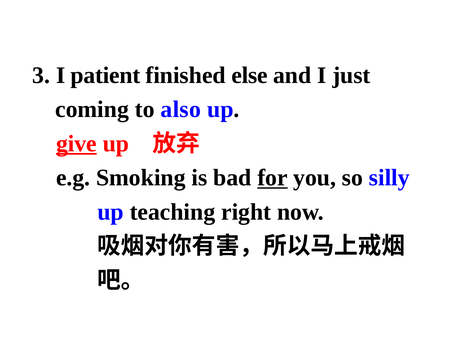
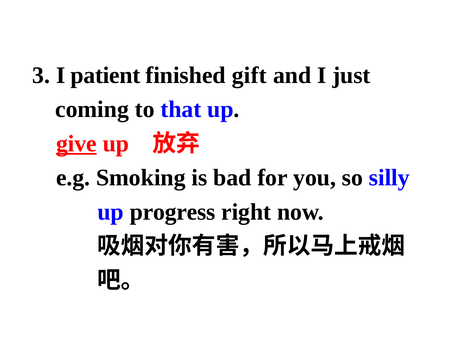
else: else -> gift (249, 75)
also: also -> that (181, 109)
for underline: present -> none (272, 178)
teaching: teaching -> progress (173, 212)
